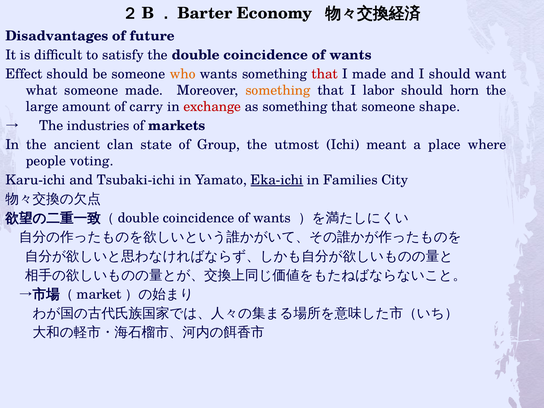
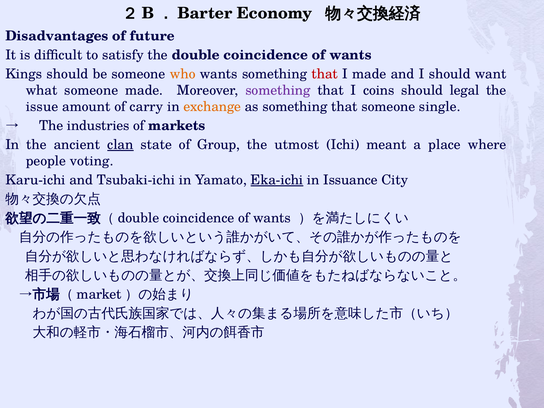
Effect: Effect -> Kings (24, 74)
something colour: orange -> purple (278, 90)
labor: labor -> coins (379, 90)
horn: horn -> legal (465, 90)
large: large -> issue (42, 107)
exchange colour: red -> orange (212, 107)
shape: shape -> single (440, 107)
clan underline: none -> present (120, 145)
Families: Families -> Issuance (350, 180)
